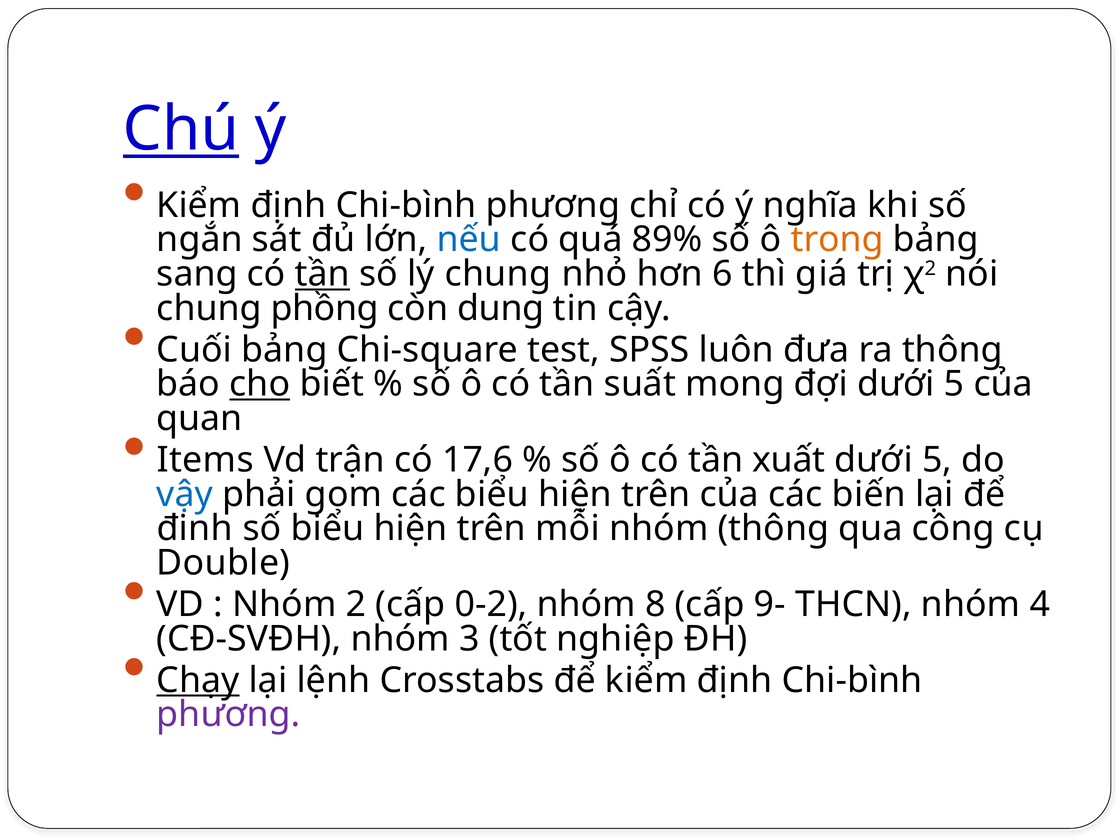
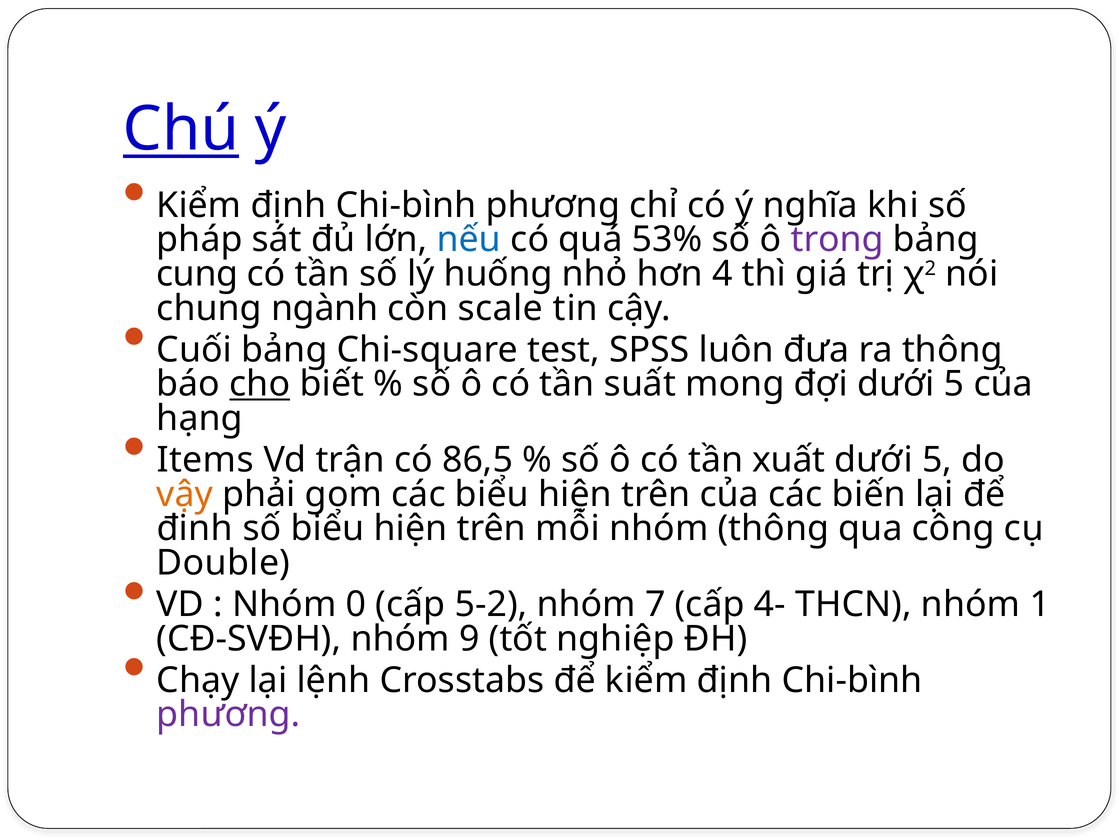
ngắn: ngắn -> pháp (200, 239)
89%: 89% -> 53% (667, 239)
trong colour: orange -> purple (837, 239)
sang: sang -> cung (197, 274)
tần underline: present -> none (322, 274)
lý chung: chung -> huống (498, 274)
6: 6 -> 4 (722, 274)
phồng: phồng -> ngành (325, 308)
dung: dung -> scale (500, 308)
quan: quan -> hạng (200, 418)
17,6: 17,6 -> 86,5 (478, 460)
vậy colour: blue -> orange (185, 494)
2: 2 -> 0 (356, 604)
0-2: 0-2 -> 5-2 (491, 604)
8: 8 -> 7 (655, 604)
9-: 9- -> 4- (770, 604)
4: 4 -> 1 (1040, 604)
3: 3 -> 9 (469, 638)
Chạy underline: present -> none (198, 680)
